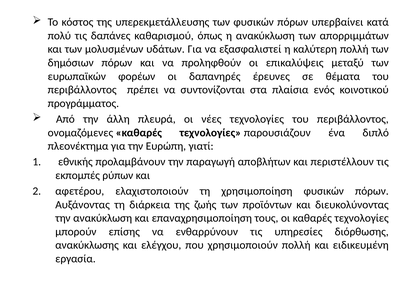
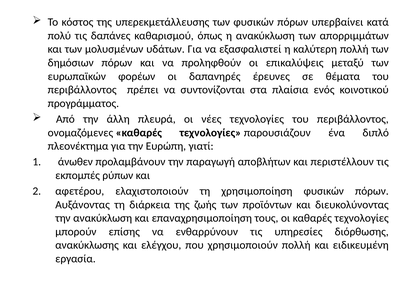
εθνικής: εθνικής -> άνωθεν (75, 162)
